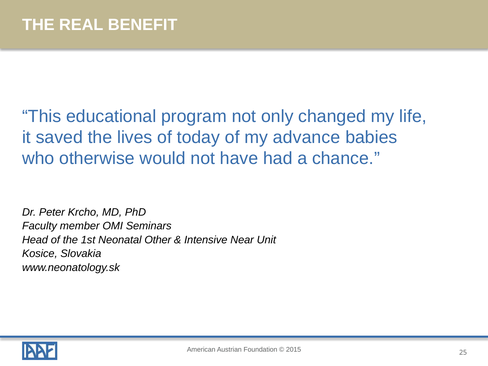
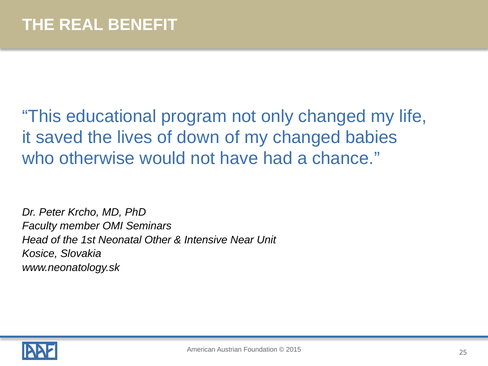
today: today -> down (198, 137)
my advance: advance -> changed (307, 137)
